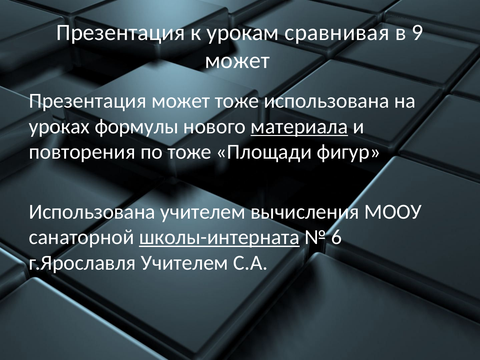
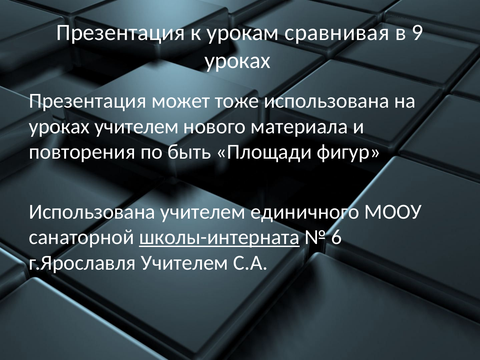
может: может -> уроках (237, 60)
уроках формулы: формулы -> учителем (137, 126)
материала underline: present -> none (299, 126)
по тоже: тоже -> быть (189, 152)
вычисления: вычисления -> единичного (305, 212)
